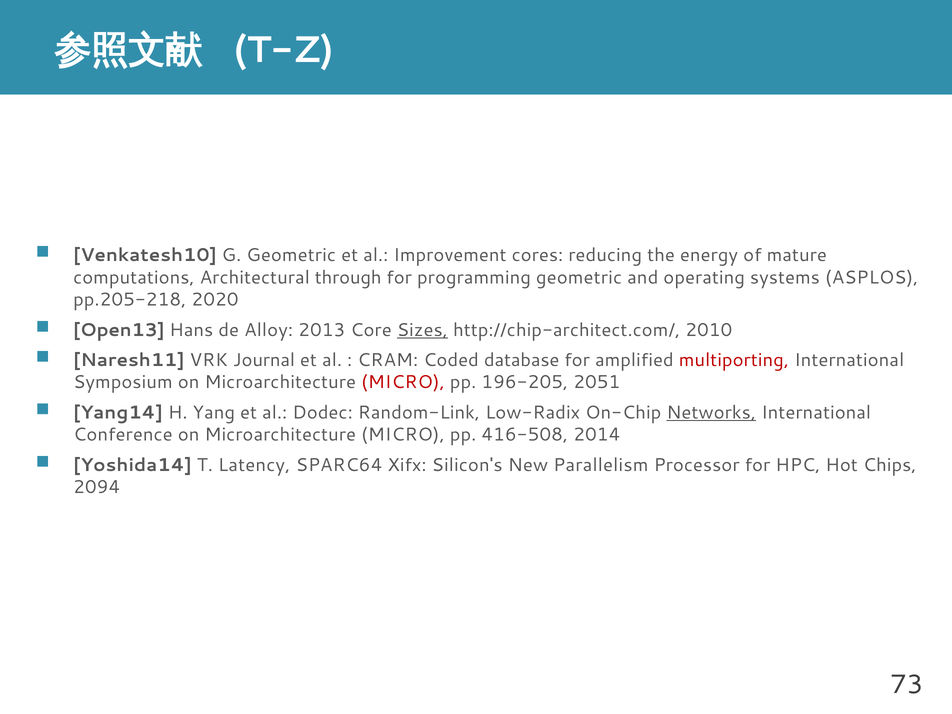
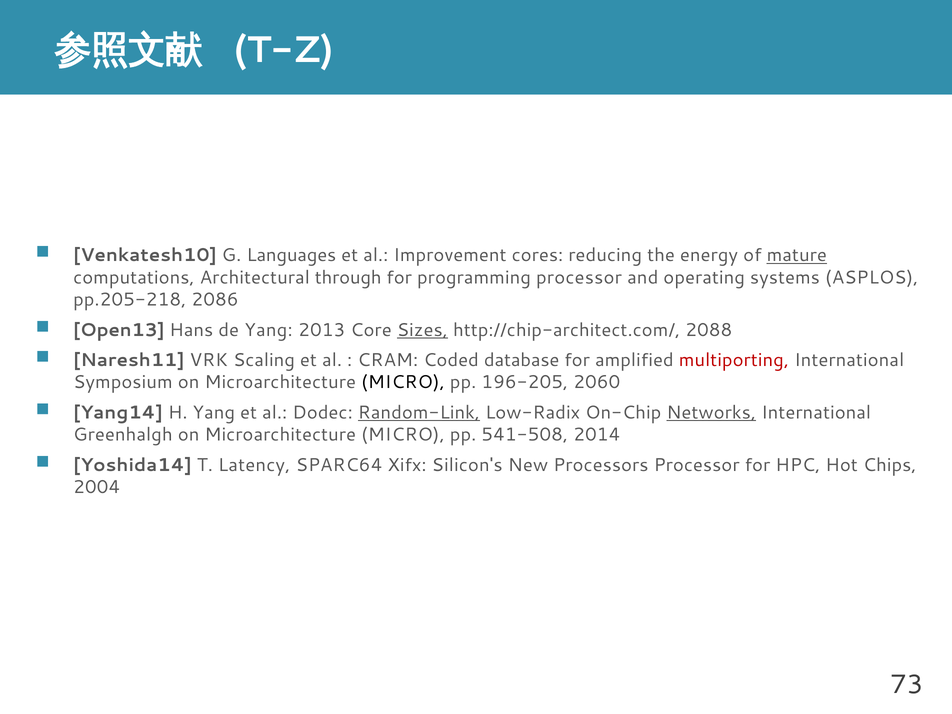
G Geometric: Geometric -> Languages (291, 255)
mature underline: none -> present (797, 255)
programming geometric: geometric -> processor (579, 278)
2020: 2020 -> 2086 (215, 300)
de Alloy: Alloy -> Yang (269, 330)
2010: 2010 -> 2088 (709, 330)
Journal: Journal -> Scaling (264, 360)
MICRO colour: red -> black (403, 382)
2051: 2051 -> 2060 (597, 382)
Random-Link underline: none -> present (419, 413)
Conference: Conference -> Greenhalgh (123, 435)
416-508: 416-508 -> 541-508 (525, 435)
Parallelism: Parallelism -> Processors (601, 465)
2094: 2094 -> 2004 (97, 487)
